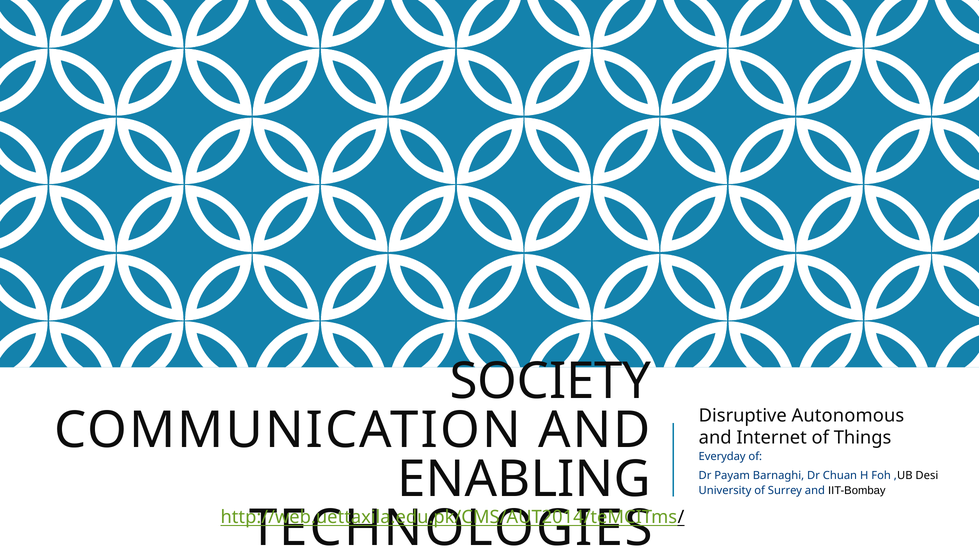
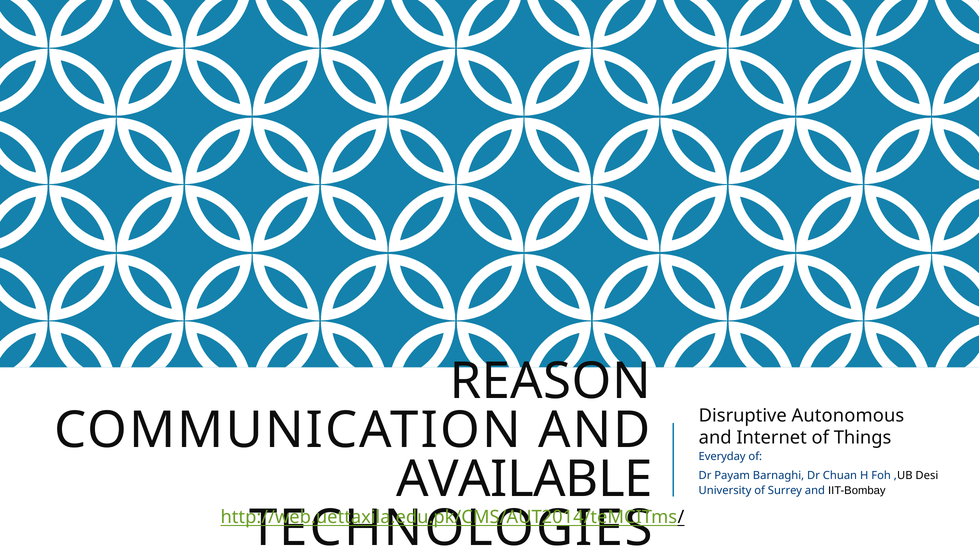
SOCIETY: SOCIETY -> REASON (550, 381)
ENABLING: ENABLING -> AVAILABLE (524, 479)
